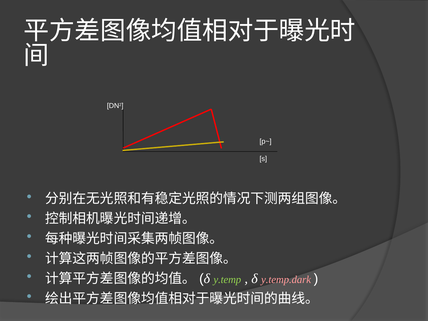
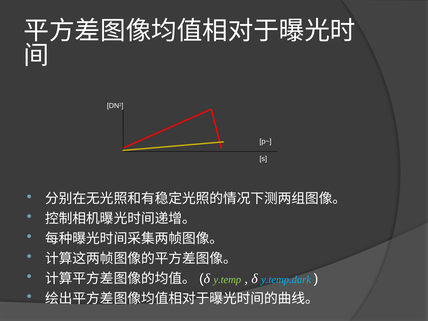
y.temp.dark colour: pink -> light blue (286, 280)
